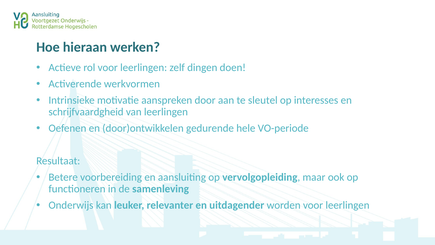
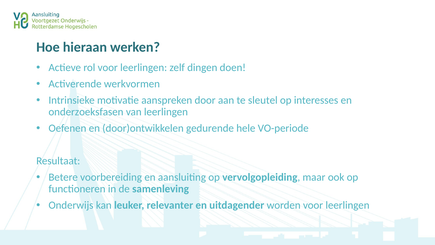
schrijfvaardgheid: schrijfvaardgheid -> onderzoeksfasen (86, 112)
